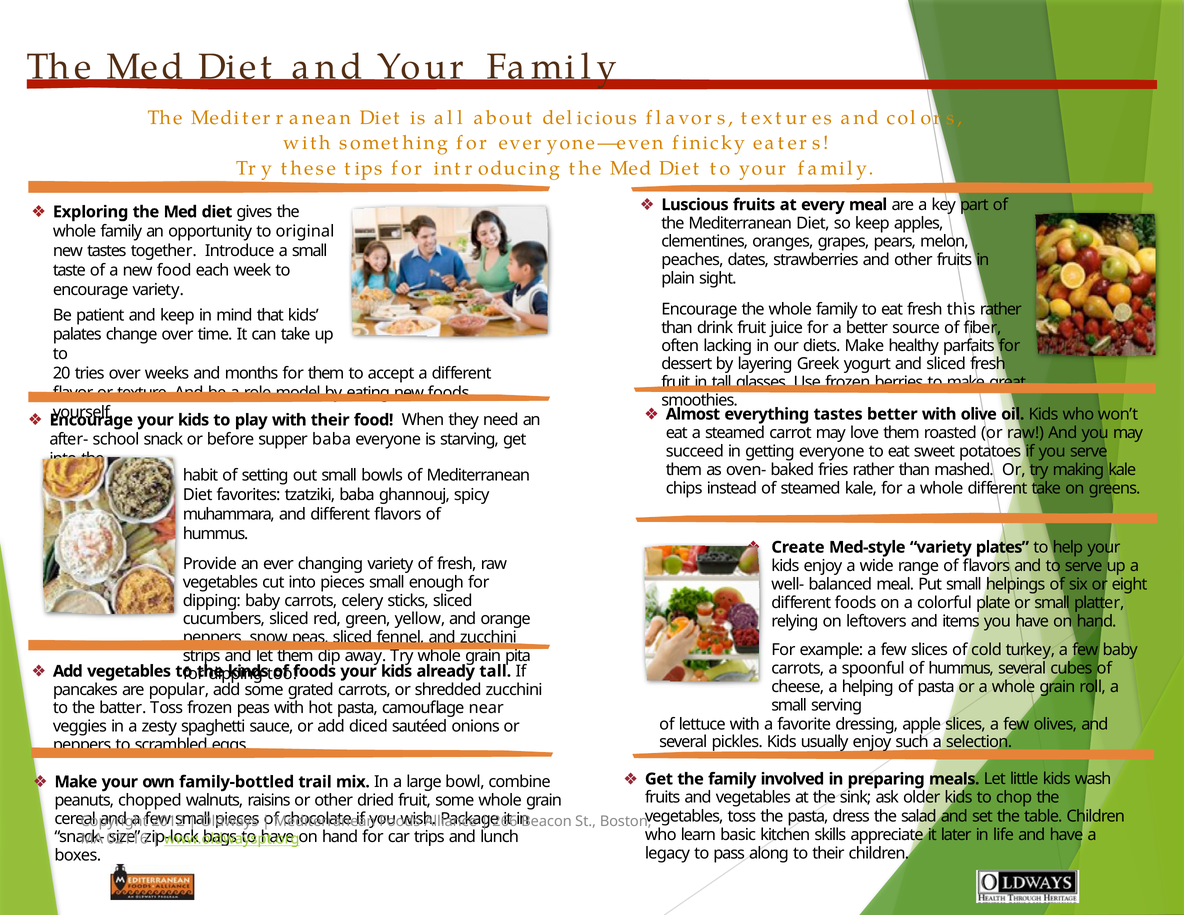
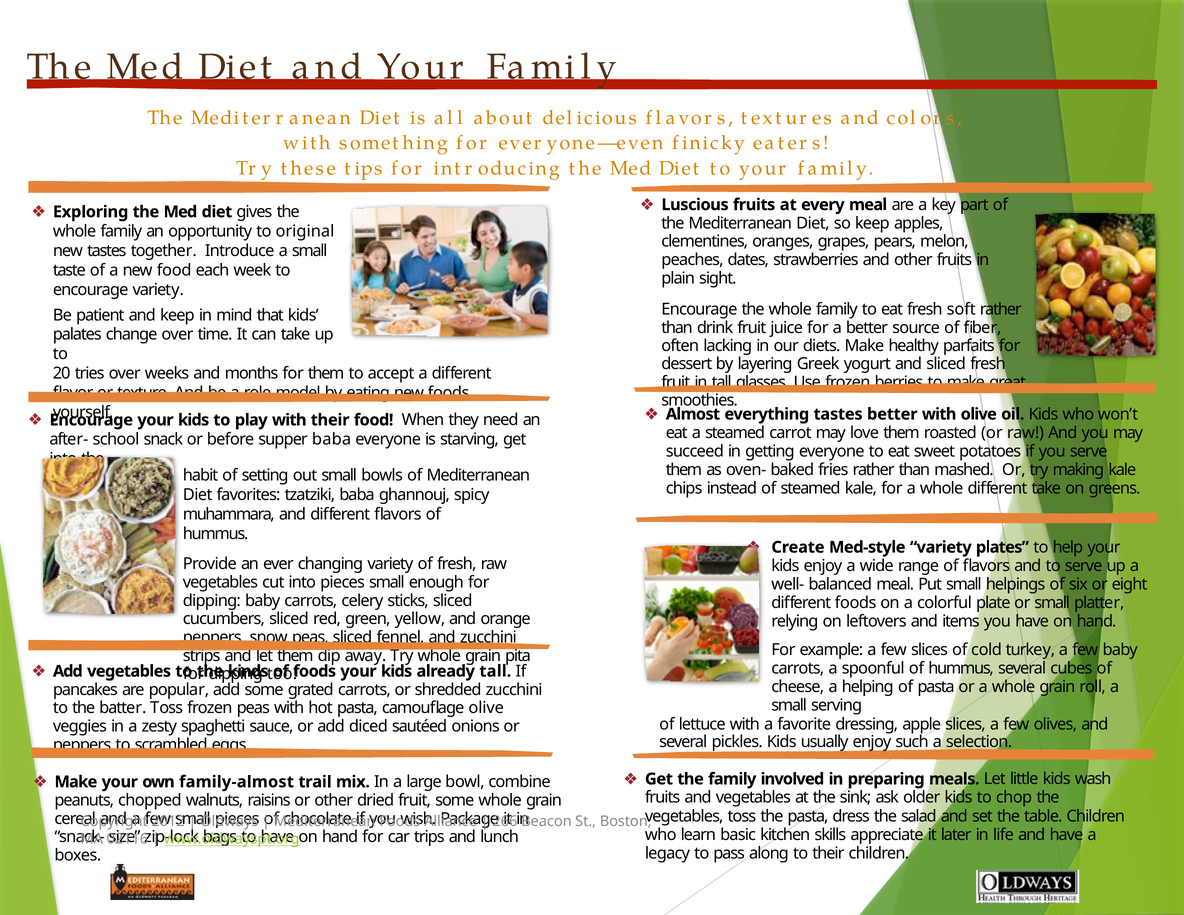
this: this -> soft (961, 309)
camouflage near: near -> olive (486, 708)
family-bottled: family-bottled -> family-almost (237, 782)
